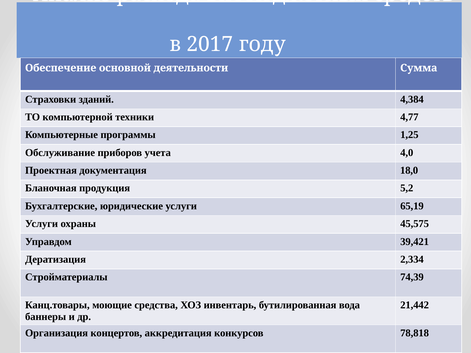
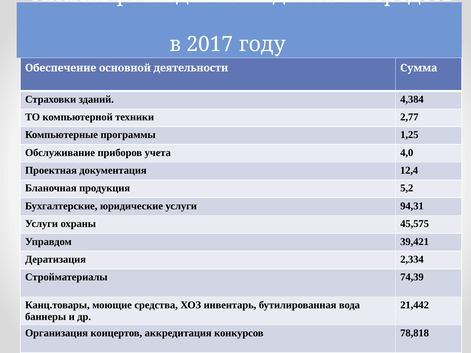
4,77: 4,77 -> 2,77 (409, 117)
18,0: 18,0 -> 12,4 (409, 171)
65,19: 65,19 -> 94,31 (412, 206)
